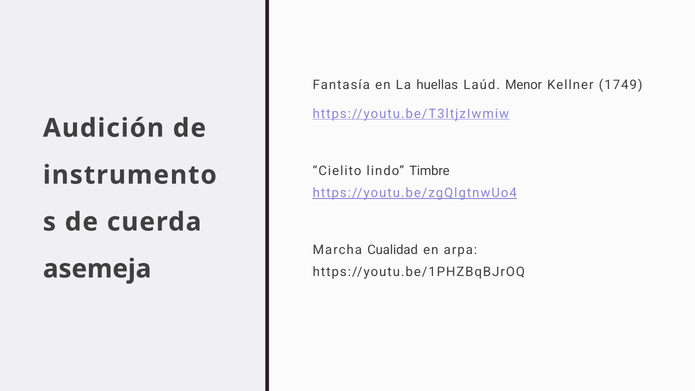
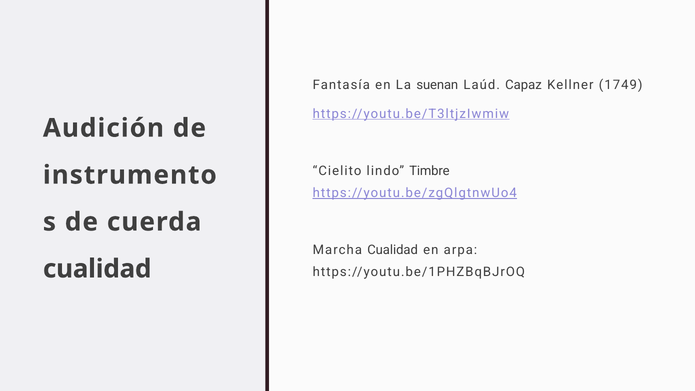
huellas: huellas -> suenan (437, 85)
Menor: Menor -> Capaz (523, 85)
asemeja: asemeja -> cualidad (97, 269)
